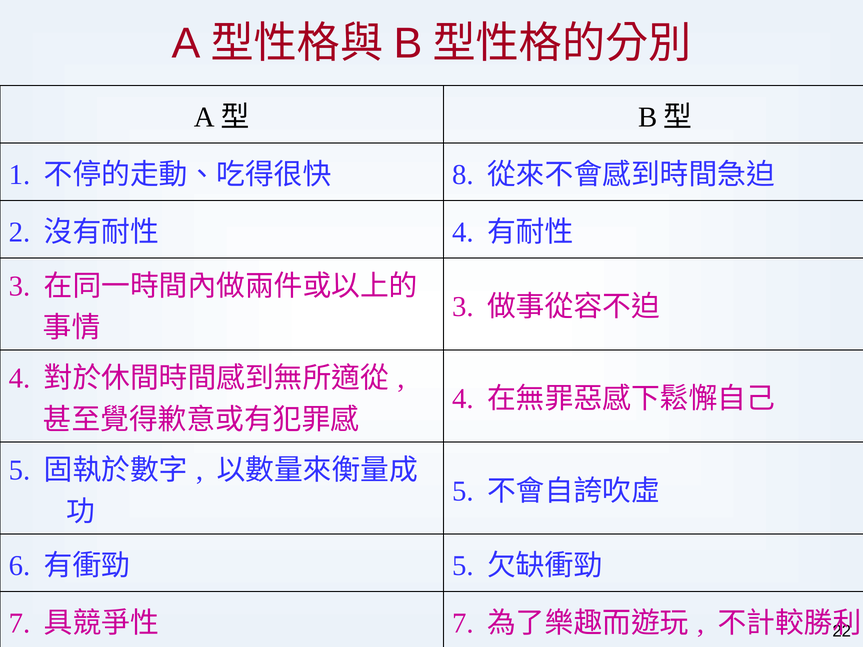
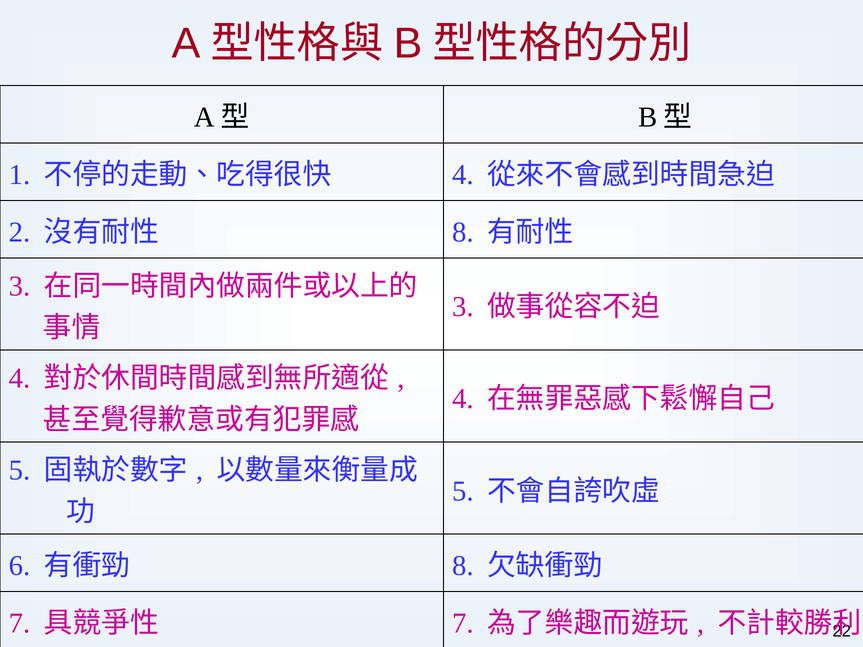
8: 8 -> 4 (463, 175)
4: 4 -> 8 (463, 232)
5: 5 -> 8 (463, 566)
